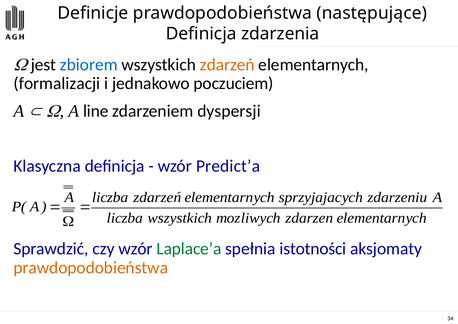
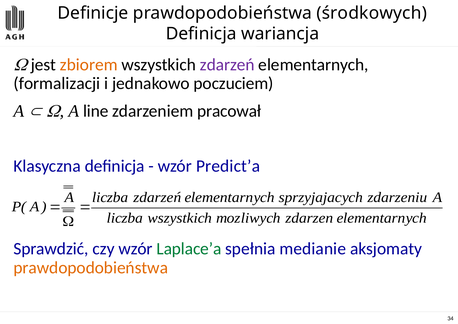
następujące: następujące -> środkowych (372, 13)
zdarzenia: zdarzenia -> wariancja (280, 34)
zbiorem colour: blue -> orange (89, 65)
zdarzeń colour: orange -> purple (227, 65)
dyspersji: dyspersji -> pracował (229, 111)
istotności: istotności -> medianie (313, 249)
